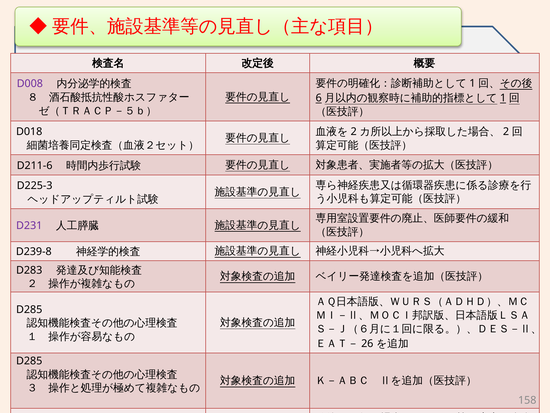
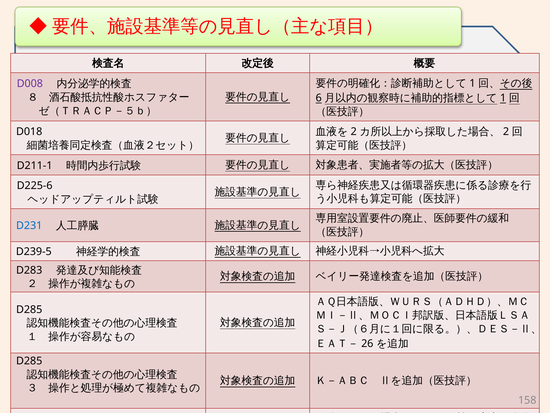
D211-6: D211-6 -> D211-1 (35, 165)
D225-3: D225-3 -> D225-6 (35, 185)
D231 colour: purple -> blue (29, 225)
D239-8: D239-8 -> D239-5 (34, 251)
